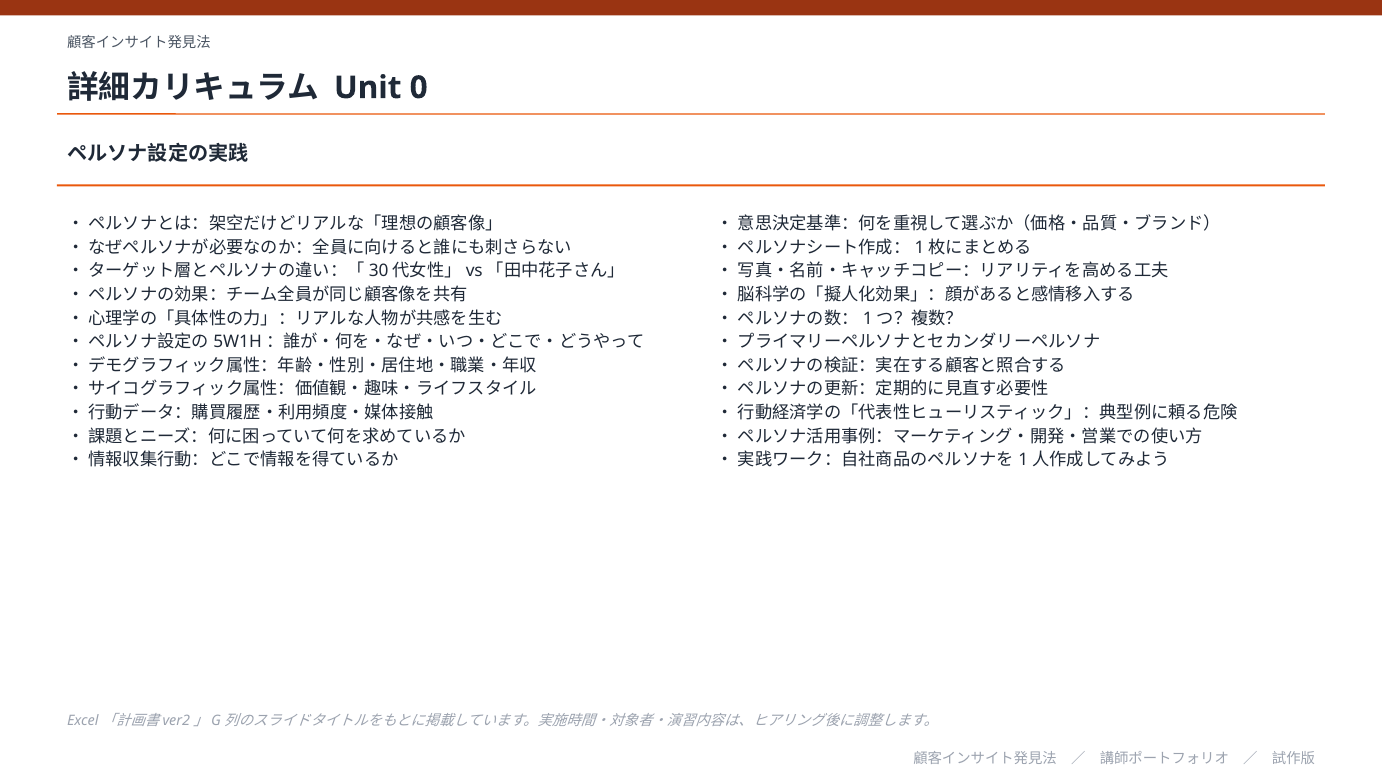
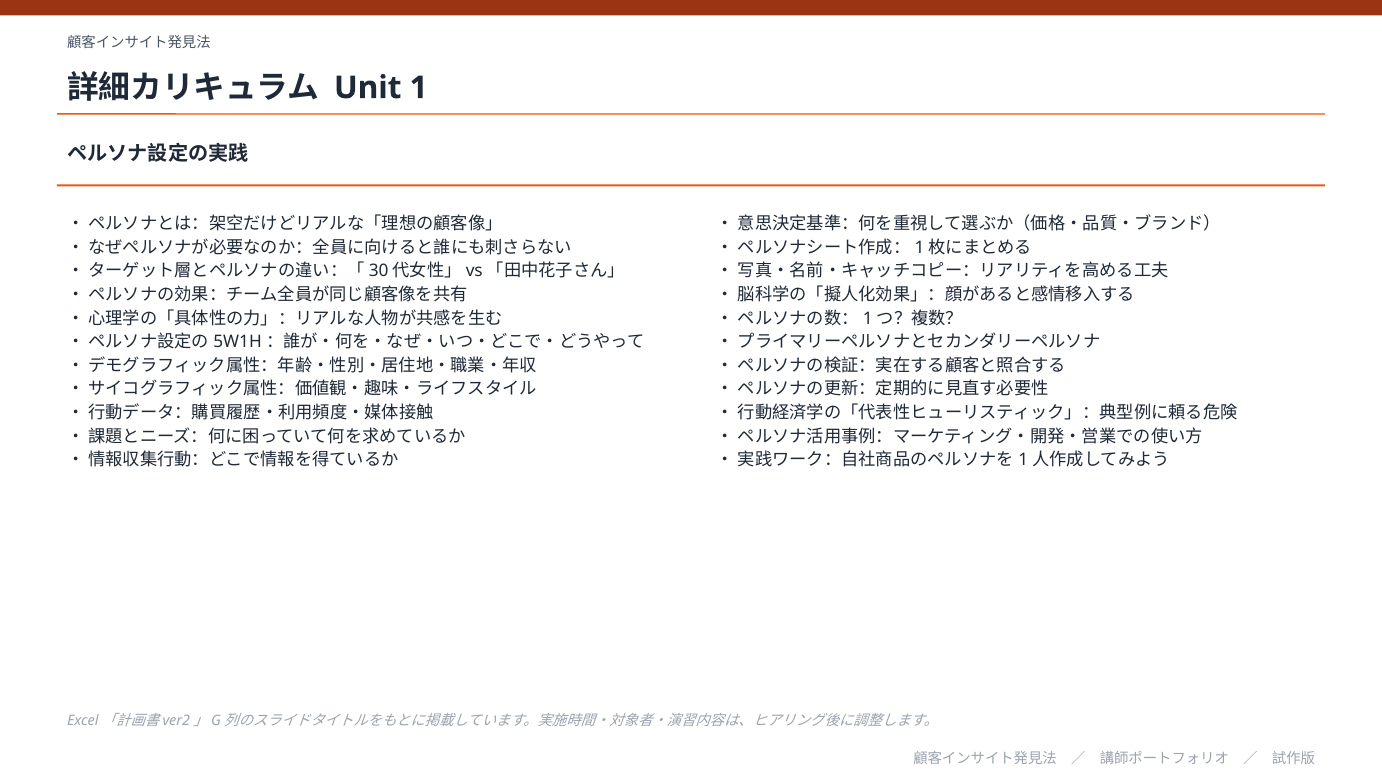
0: 0 -> 1 (419, 88)
